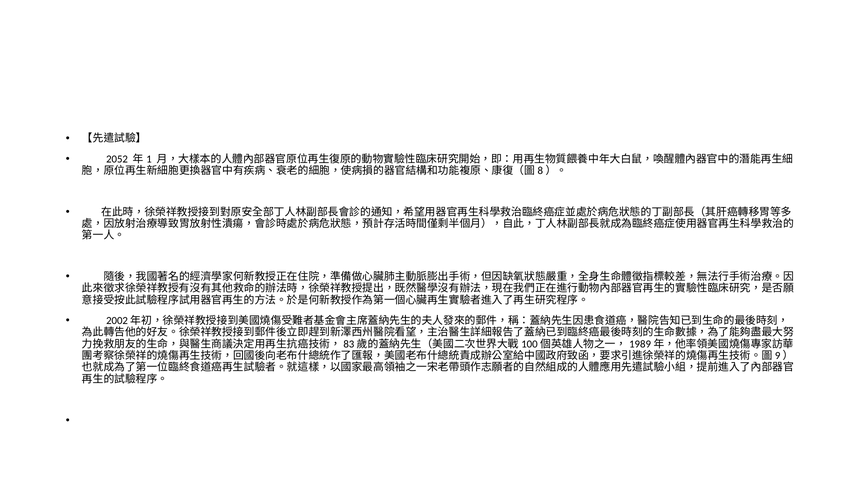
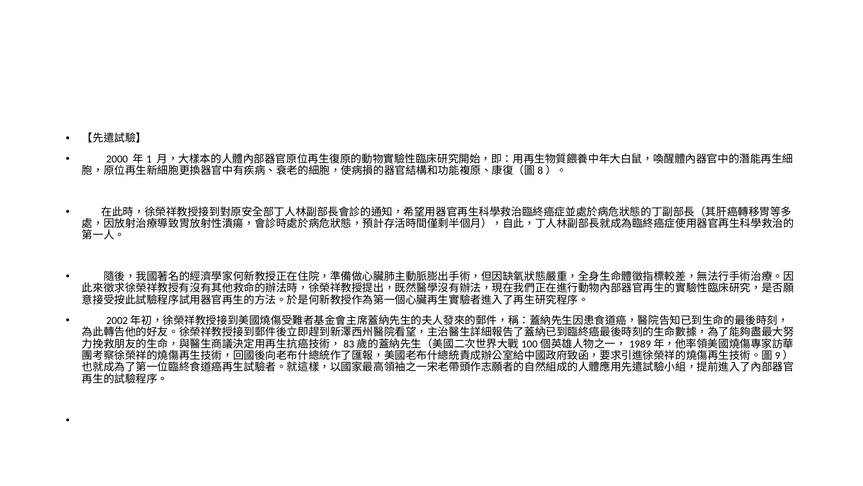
2052: 2052 -> 2000 (117, 159)
